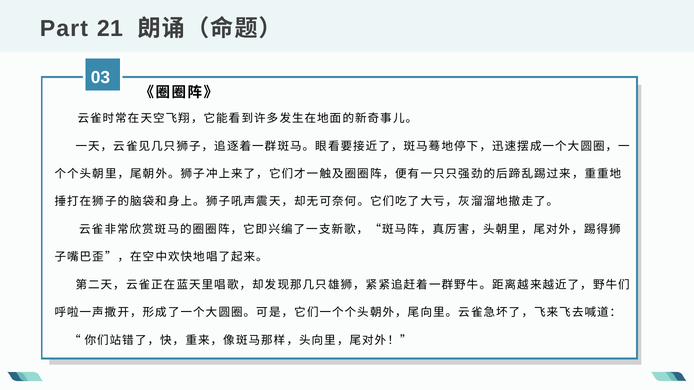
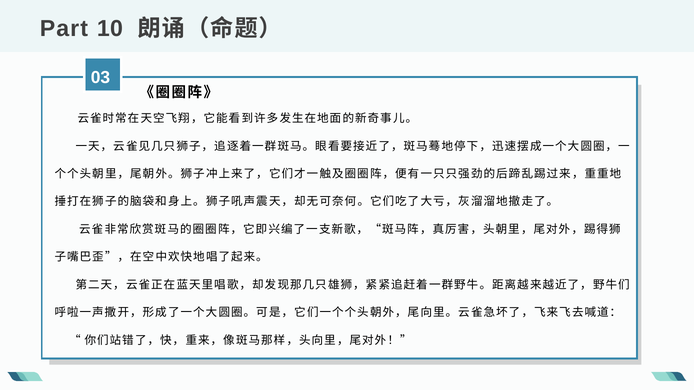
21: 21 -> 10 (110, 28)
